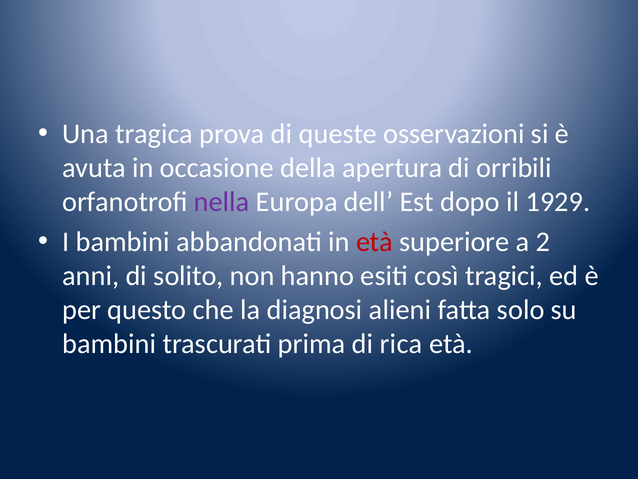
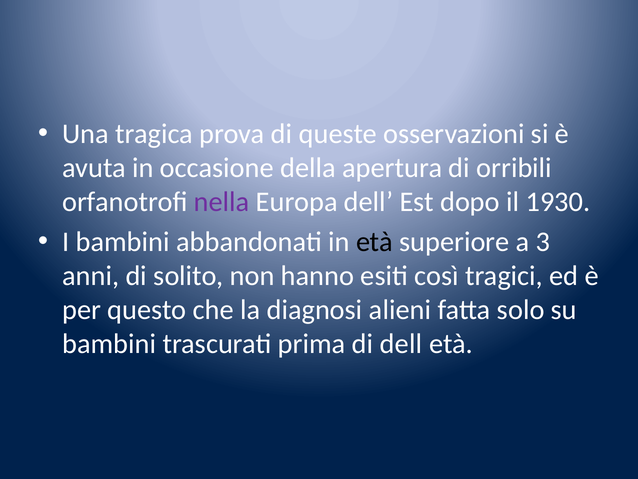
1929: 1929 -> 1930 (558, 202)
età colour: red -> black (374, 242)
2: 2 -> 3 (543, 242)
di rica: rica -> dell (401, 344)
